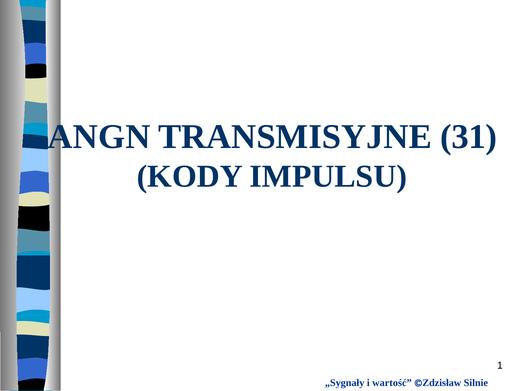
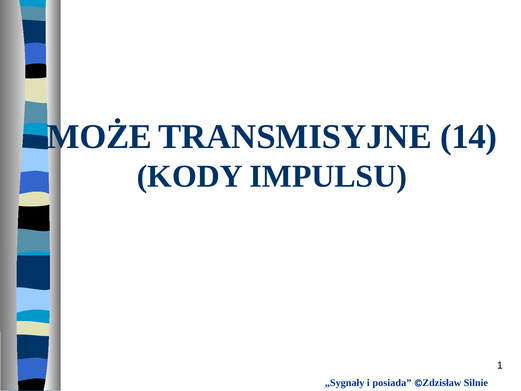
ANGN: ANGN -> MOŻE (99, 137)
31: 31 -> 14 (469, 137)
wartość: wartość -> posiada (392, 383)
